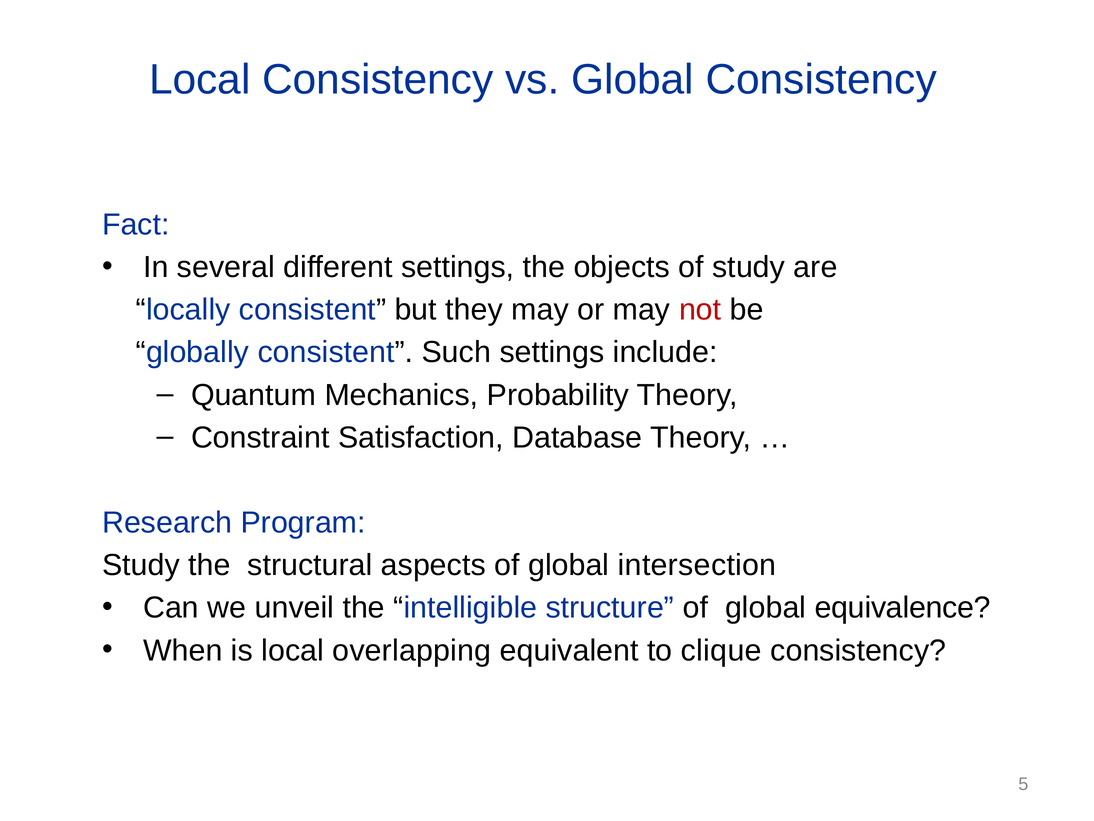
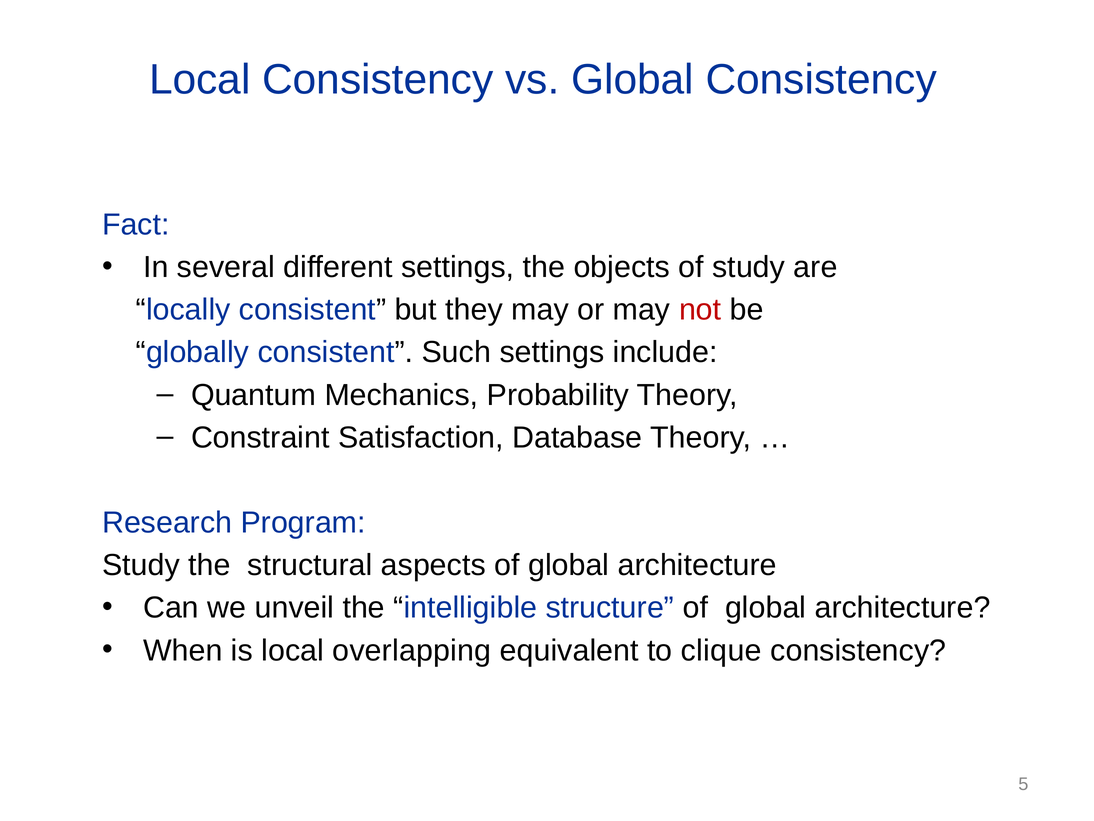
aspects of global intersection: intersection -> architecture (697, 565)
structure of global equivalence: equivalence -> architecture (903, 608)
